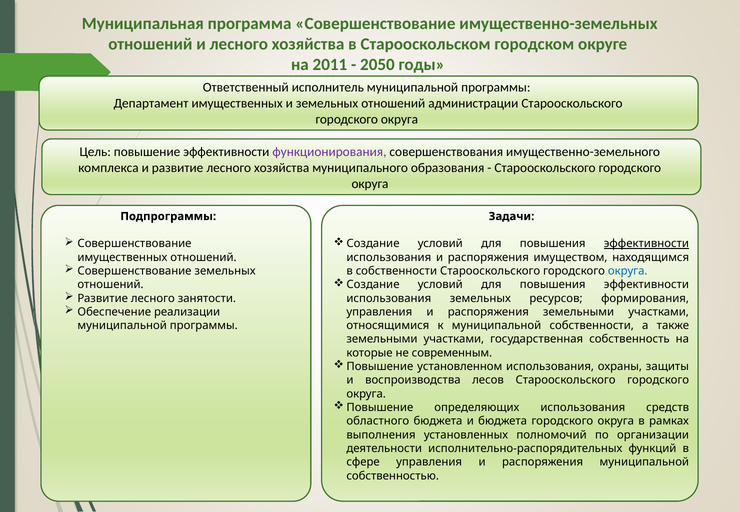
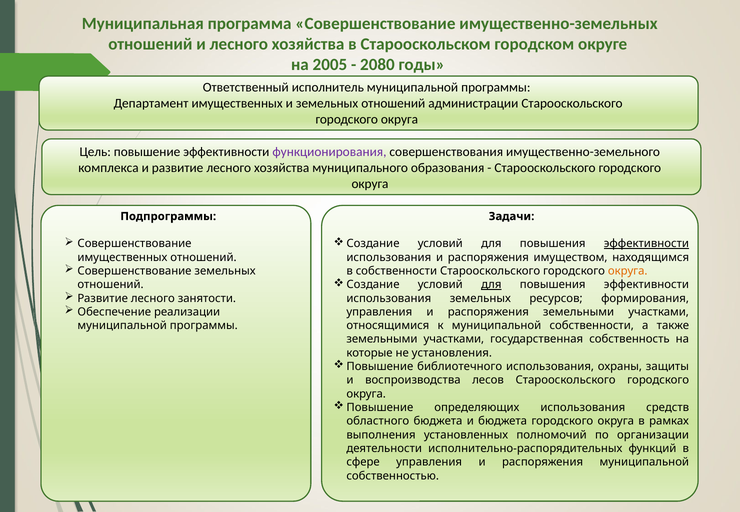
2011: 2011 -> 2005 (330, 64)
2050: 2050 -> 2080 (377, 64)
округа colour: blue -> orange (628, 271)
для underline: none -> present (491, 285)
современным: современным -> установления (452, 353)
установленном: установленном -> библиотечного (460, 367)
